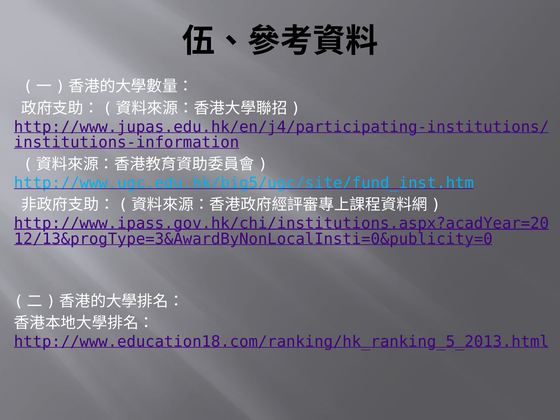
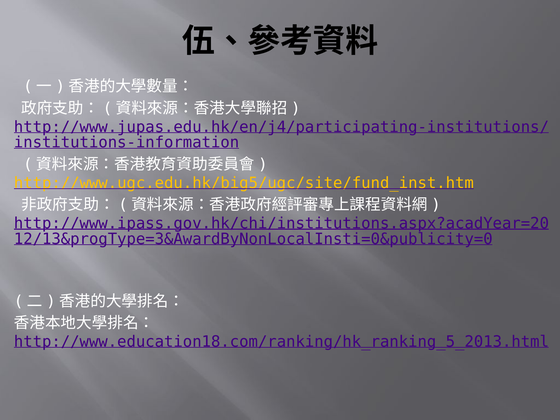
http://www.ugc.edu.hk/big5/ugc/site/fund_inst.htm colour: light blue -> yellow (244, 183)
